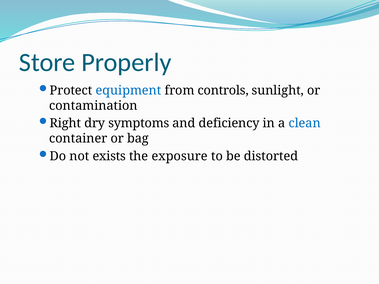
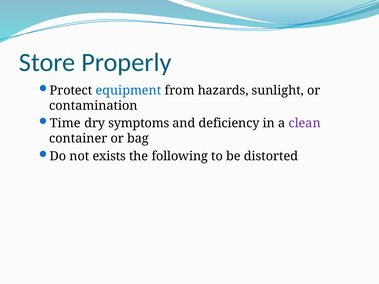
controls: controls -> hazards (223, 91)
Right: Right -> Time (65, 123)
clean colour: blue -> purple (305, 123)
exposure: exposure -> following (180, 156)
